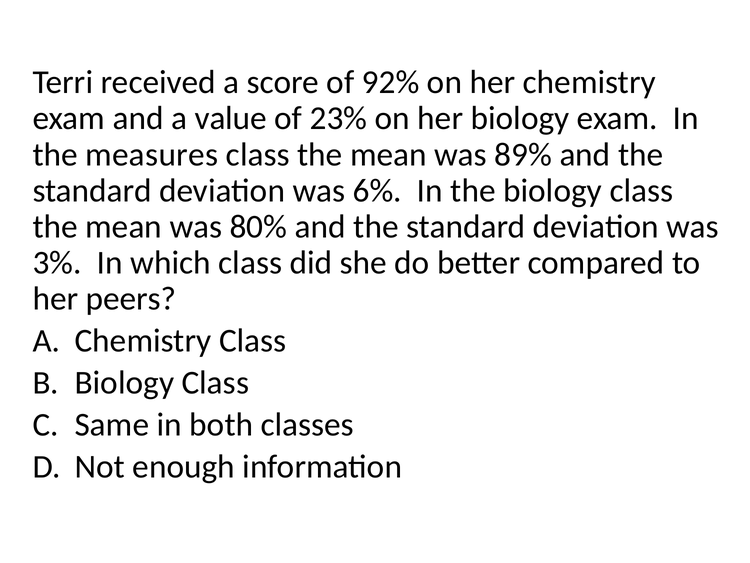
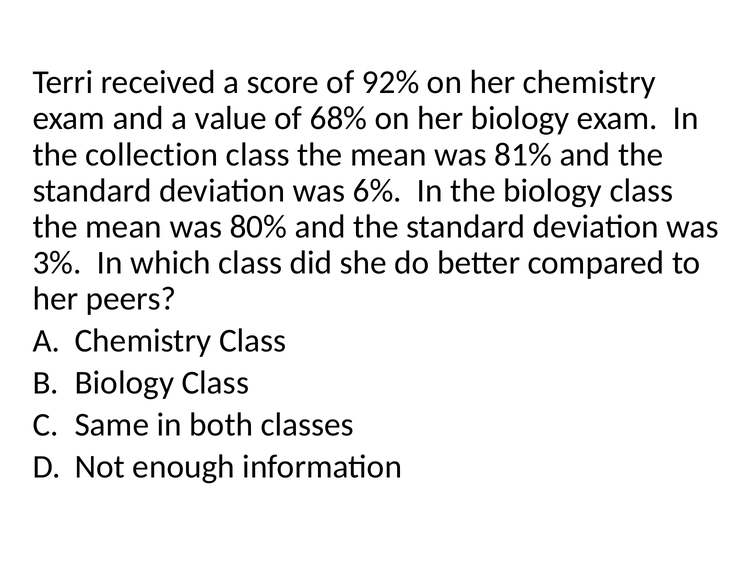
23%: 23% -> 68% (338, 118)
measures: measures -> collection (152, 154)
89%: 89% -> 81% (523, 154)
